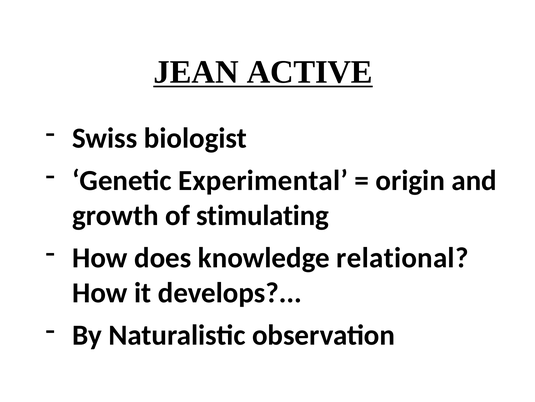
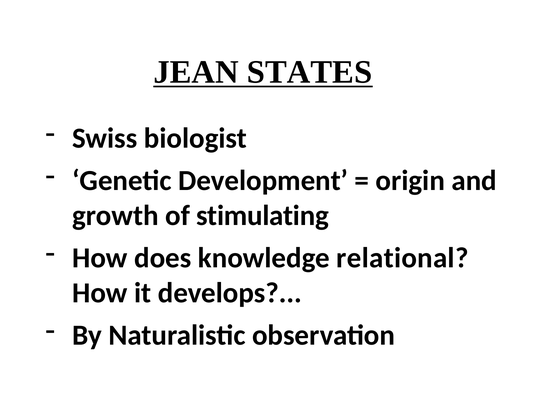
ACTIVE: ACTIVE -> STATES (310, 72)
Experimental: Experimental -> Development (263, 180)
